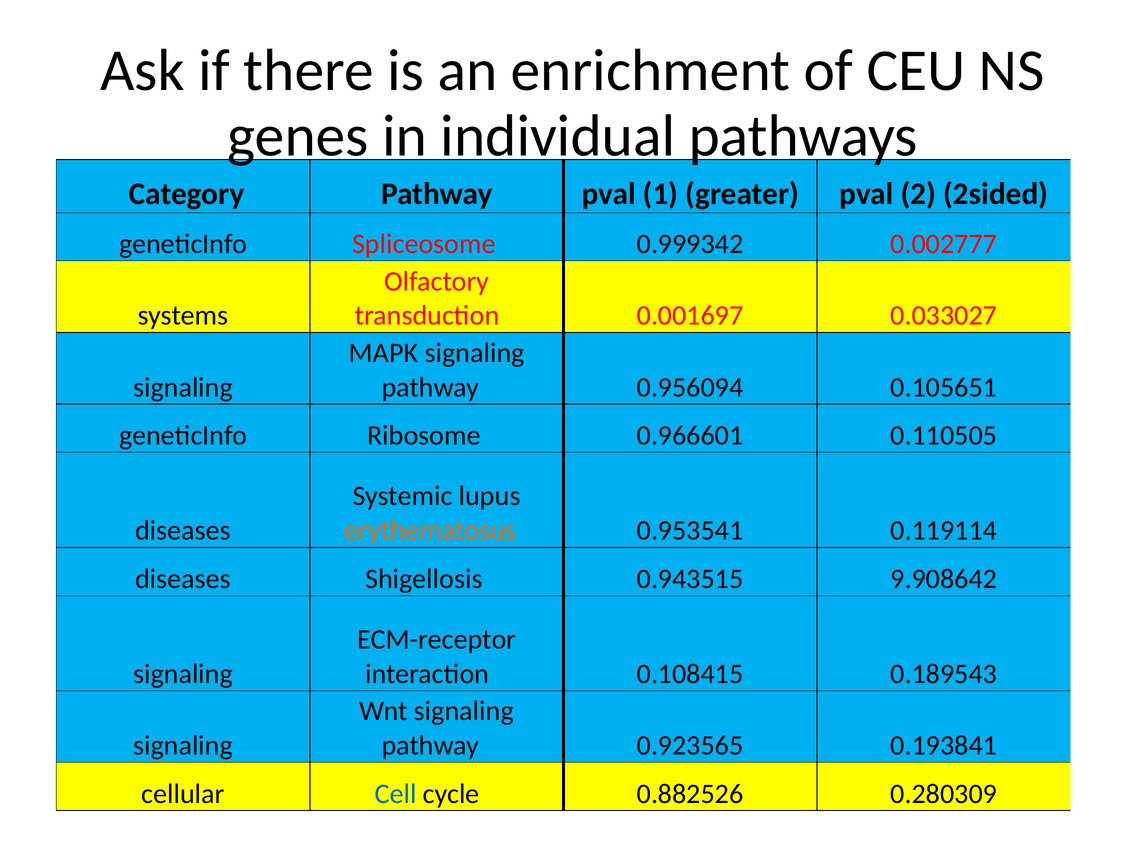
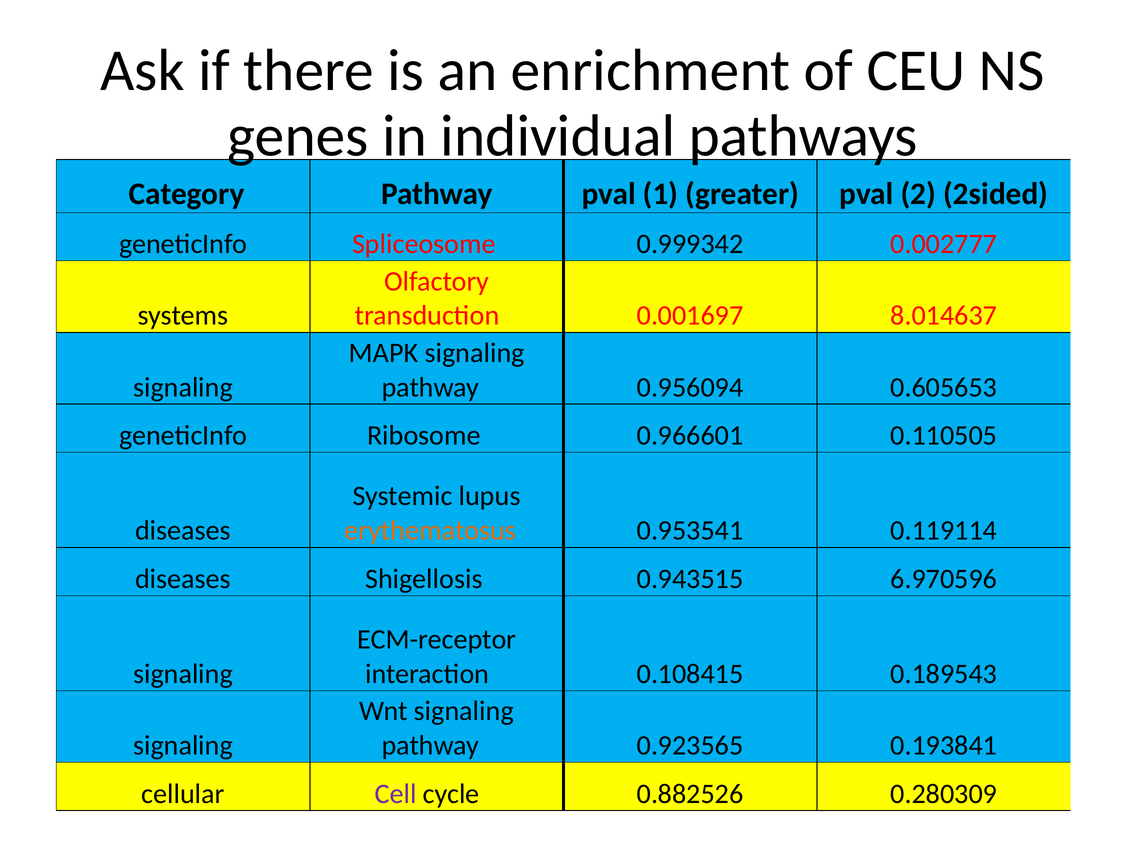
0.033027: 0.033027 -> 8.014637 (944, 316)
0.105651: 0.105651 -> 0.605653 (944, 387)
9.908642: 9.908642 -> 6.970596 (944, 579)
Cell colour: blue -> purple (396, 794)
